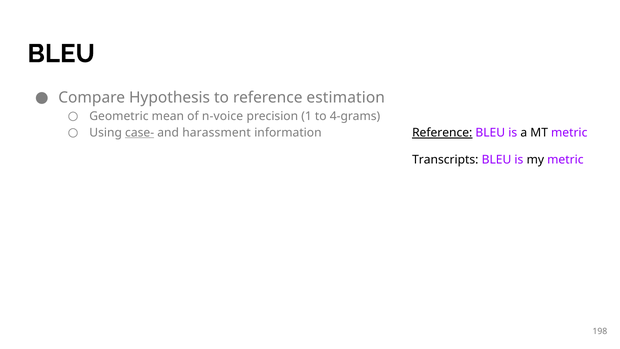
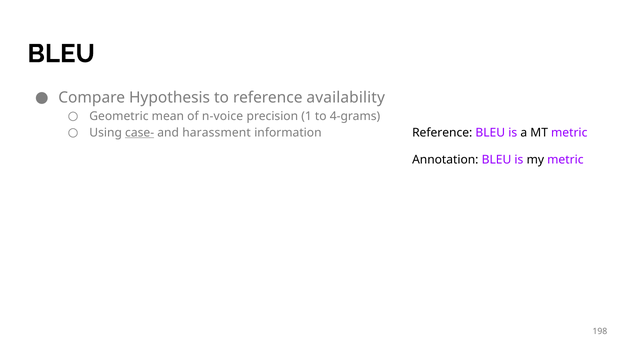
estimation: estimation -> availability (346, 98)
Reference underline: present -> none (442, 133)
Transcripts: Transcripts -> Annotation (445, 160)
